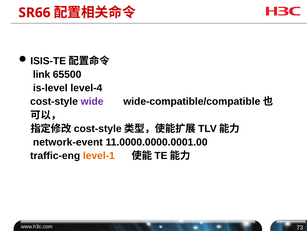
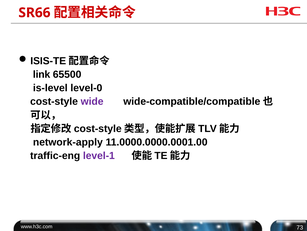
level-4: level-4 -> level-0 (86, 88)
network-event: network-event -> network-apply (68, 142)
level-1 colour: orange -> purple (99, 155)
